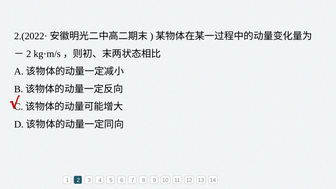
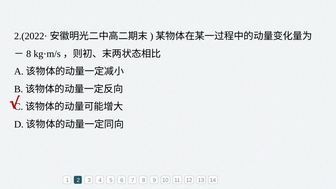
2: 2 -> 8 (29, 54)
